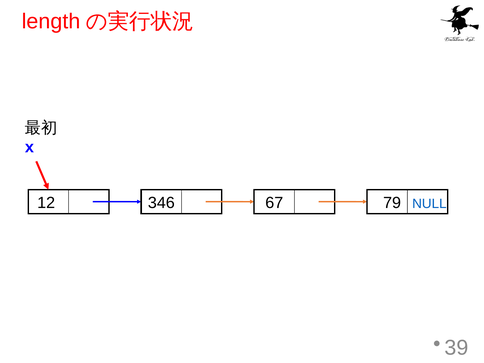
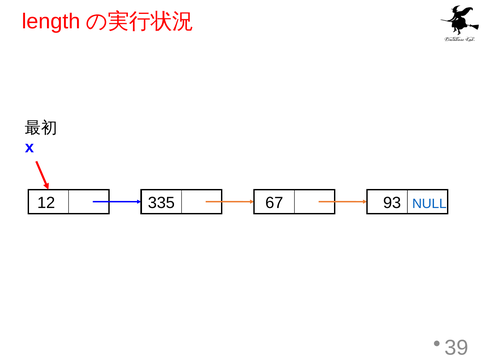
346: 346 -> 335 (161, 203)
79: 79 -> 93 (392, 203)
